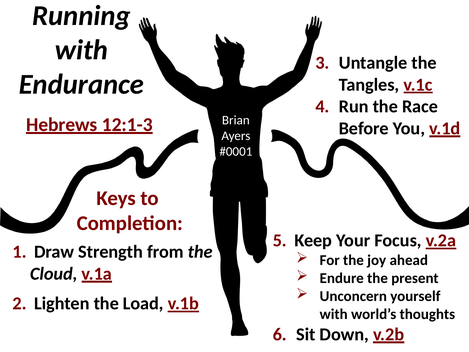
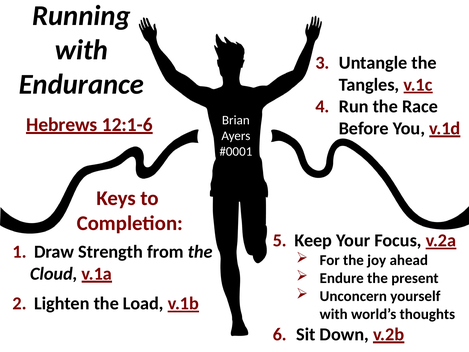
12:1-3: 12:1-3 -> 12:1-6 (127, 125)
